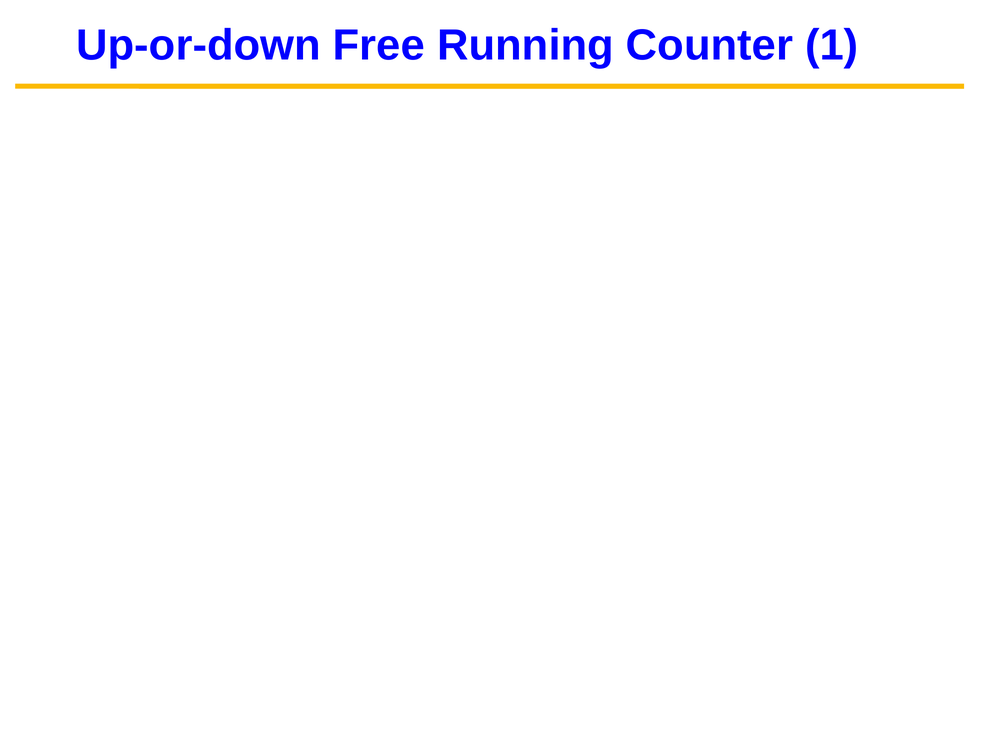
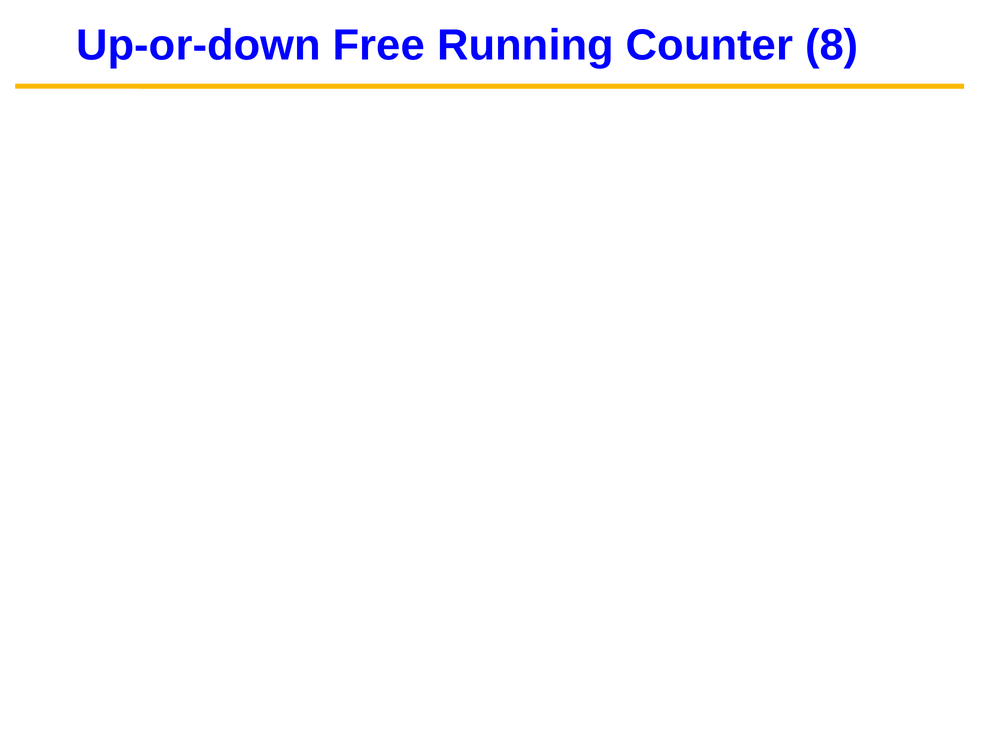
Counter 1: 1 -> 8 (832, 45)
